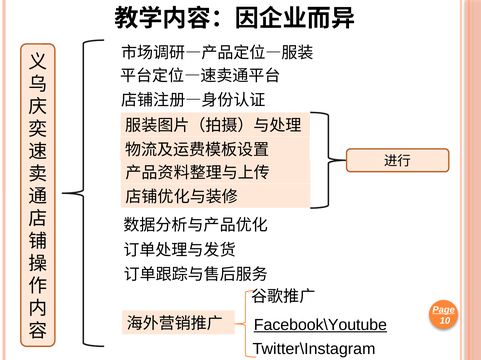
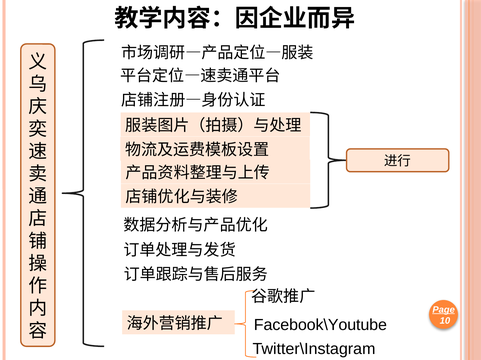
Facebook\Youtube underline: present -> none (320, 325)
